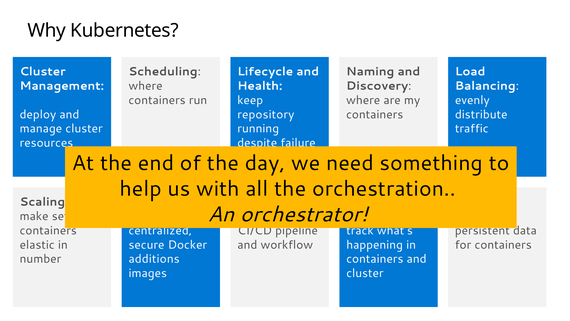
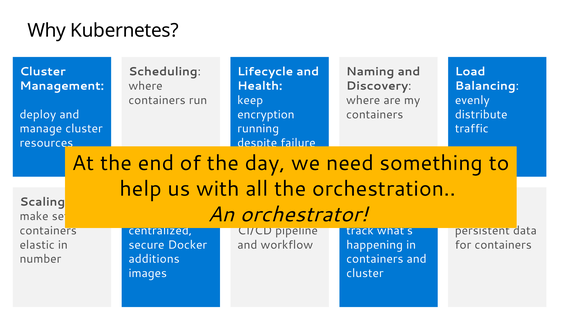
repository: repository -> encryption (266, 114)
